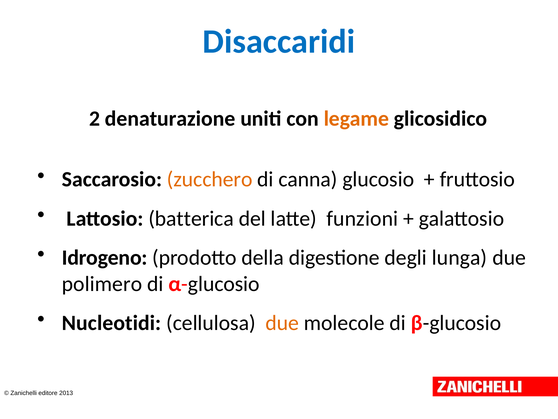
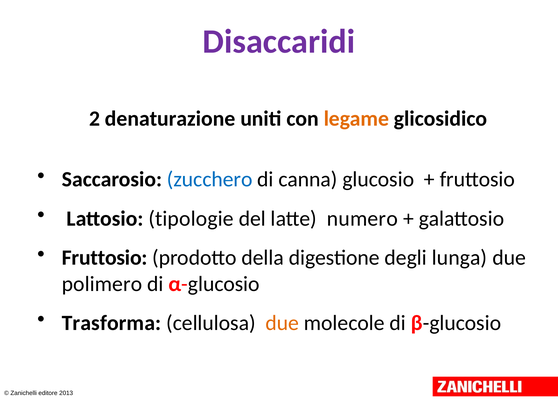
Disaccaridi colour: blue -> purple (279, 42)
zucchero colour: orange -> blue (210, 179)
batterica: batterica -> tipologie (191, 218)
funzioni: funzioni -> numero (362, 218)
Idrogeno: Idrogeno -> Fruttosio (105, 257)
Nucleotidi: Nucleotidi -> Trasforma (111, 323)
